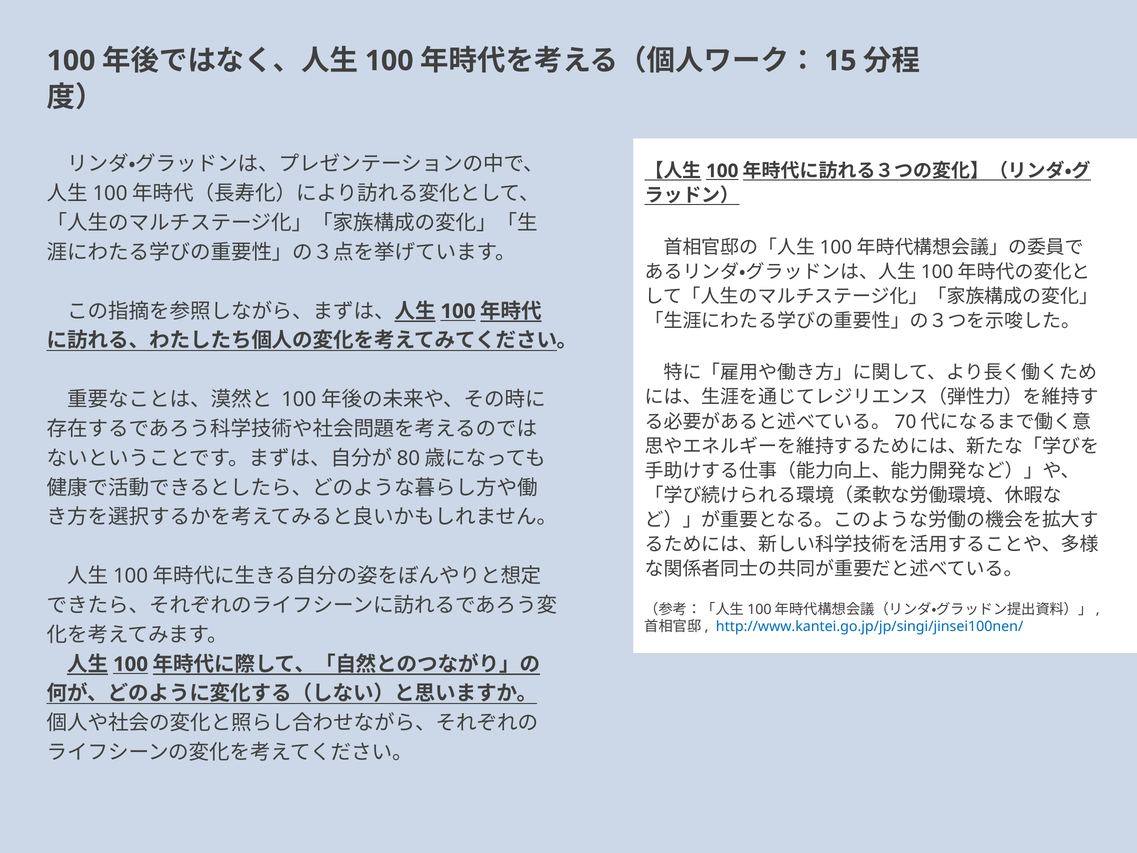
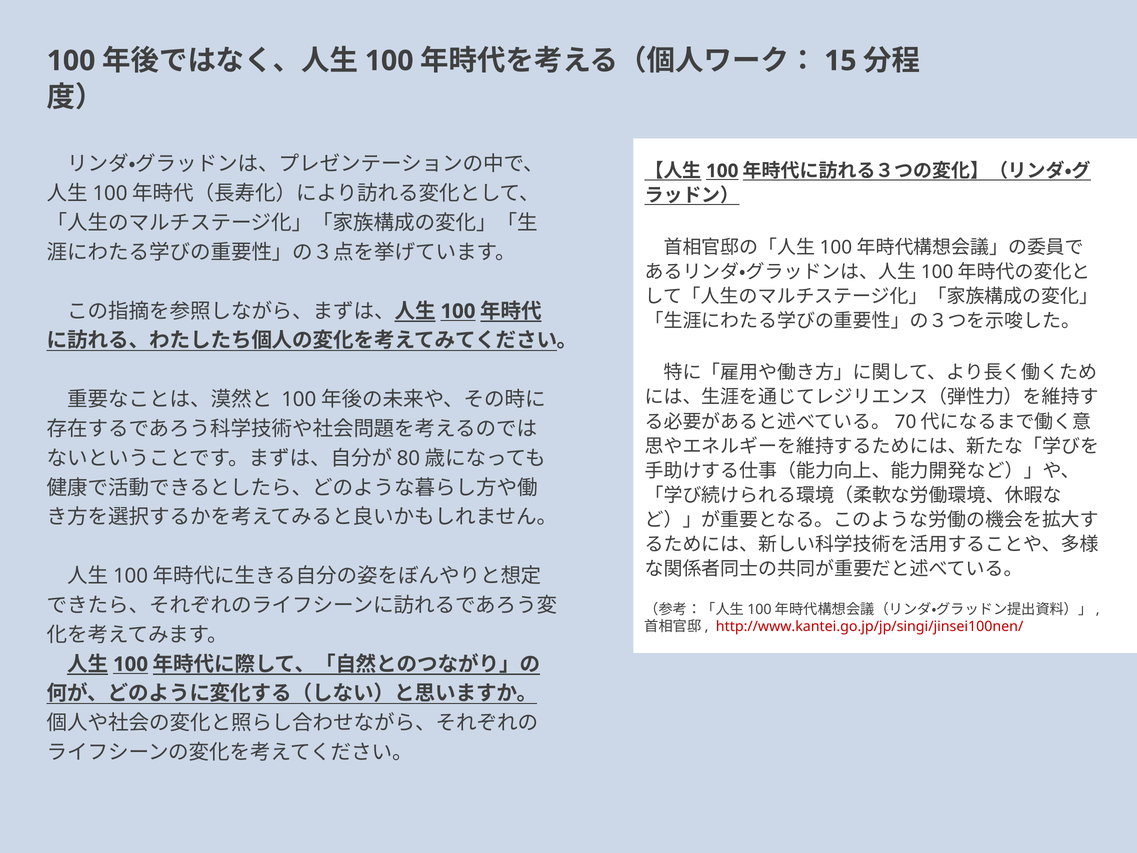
http://www.kantei.go.jp/jp/singi/jinsei100nen/ colour: blue -> red (870, 626)
